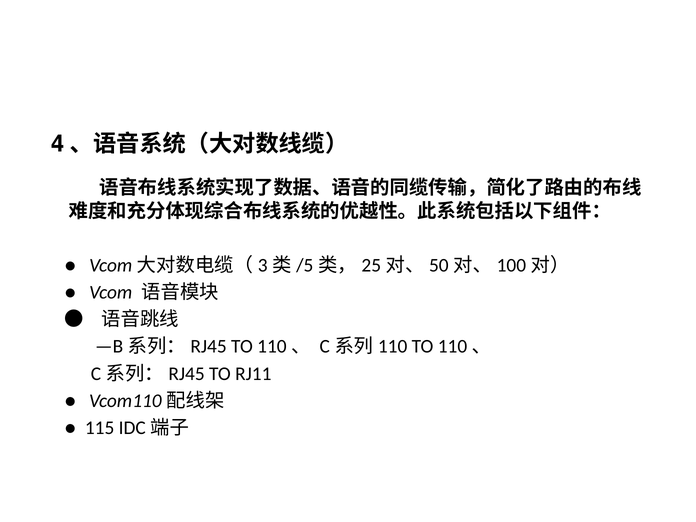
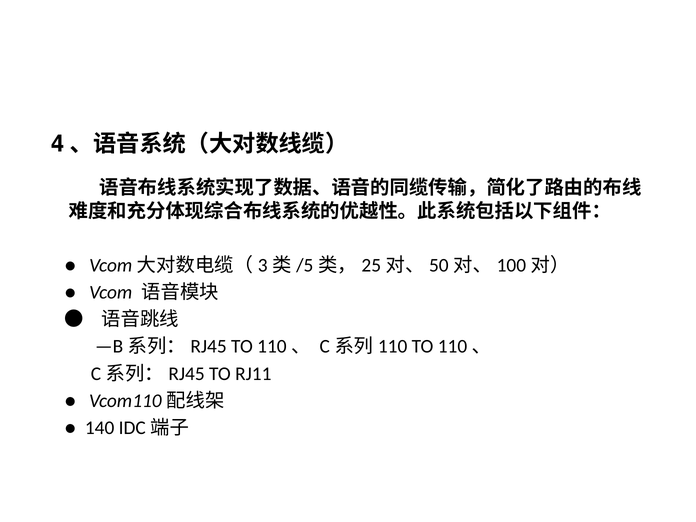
115: 115 -> 140 (100, 428)
